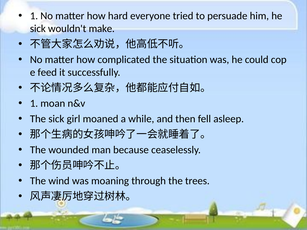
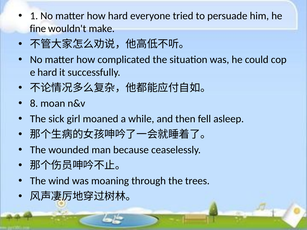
sick: sick -> fine (38, 29)
feed: feed -> hard (47, 72)
1: 1 -> 8 (34, 104)
